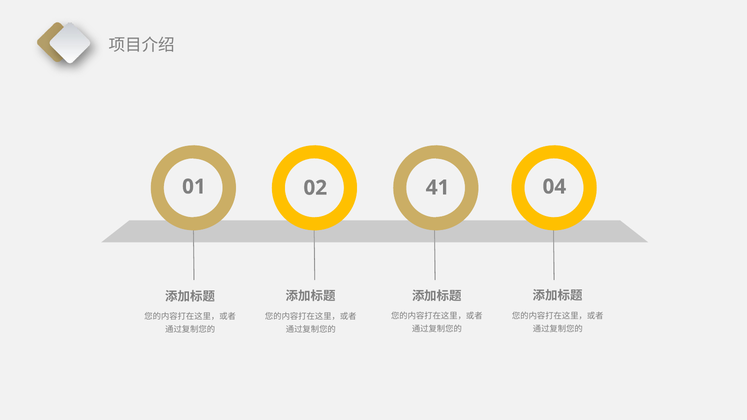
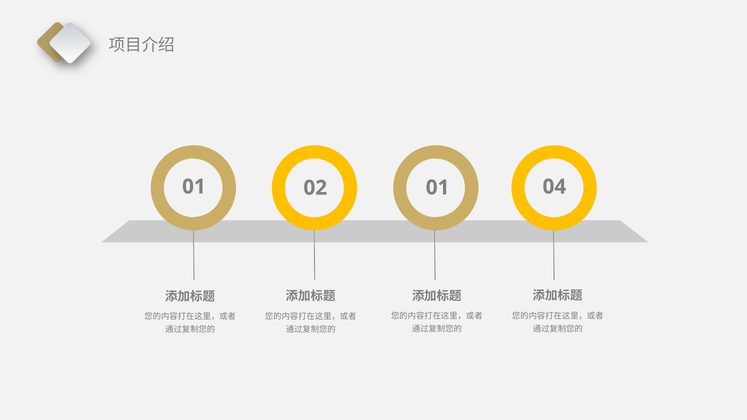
01 41: 41 -> 01 (438, 188)
